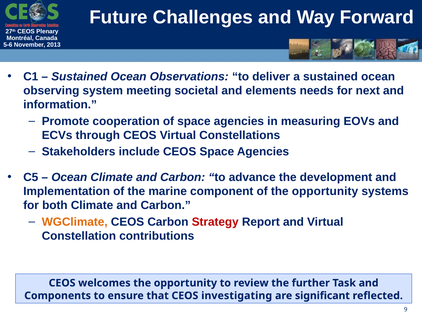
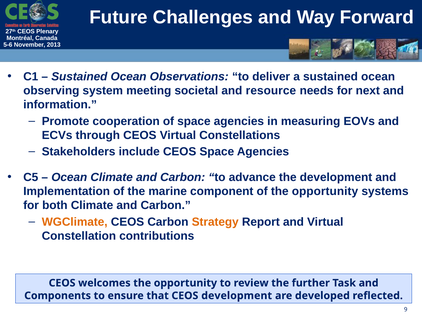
elements: elements -> resource (271, 91)
Strategy colour: red -> orange (215, 222)
CEOS investigating: investigating -> development (237, 295)
significant: significant -> developed (322, 295)
